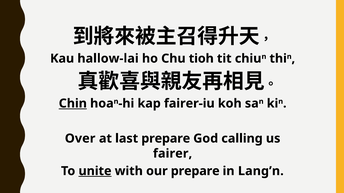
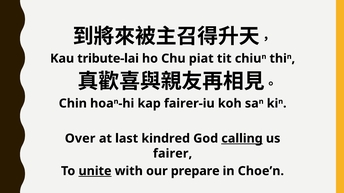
hallow-lai: hallow-lai -> tribute-lai (108, 59)
tioh: tioh -> piat (201, 59)
Chin underline: present -> none (73, 104)
last prepare: prepare -> kindred (166, 139)
calling underline: none -> present (242, 139)
Lang’n: Lang’n -> Choe’n (261, 171)
